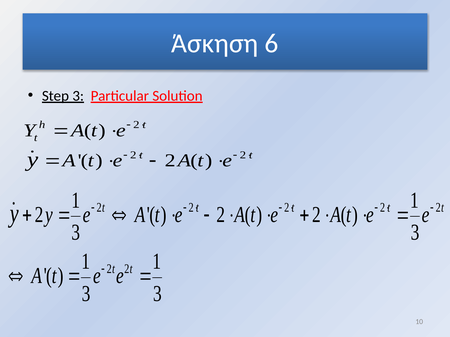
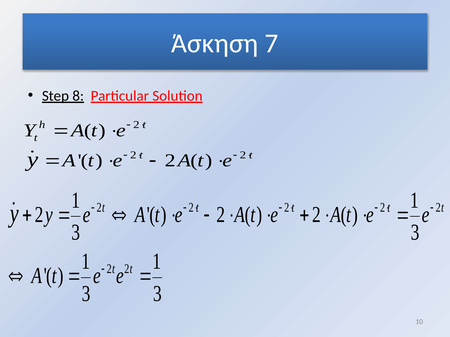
6: 6 -> 7 (272, 44)
Step 3: 3 -> 8 (78, 96)
